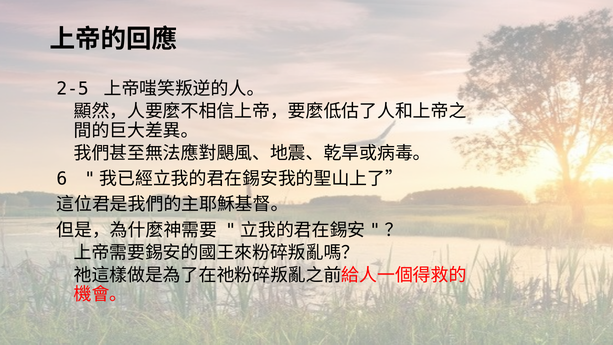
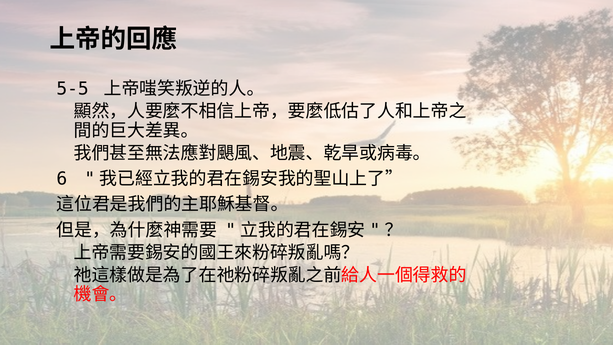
2-5: 2-5 -> 5-5 (73, 89)
